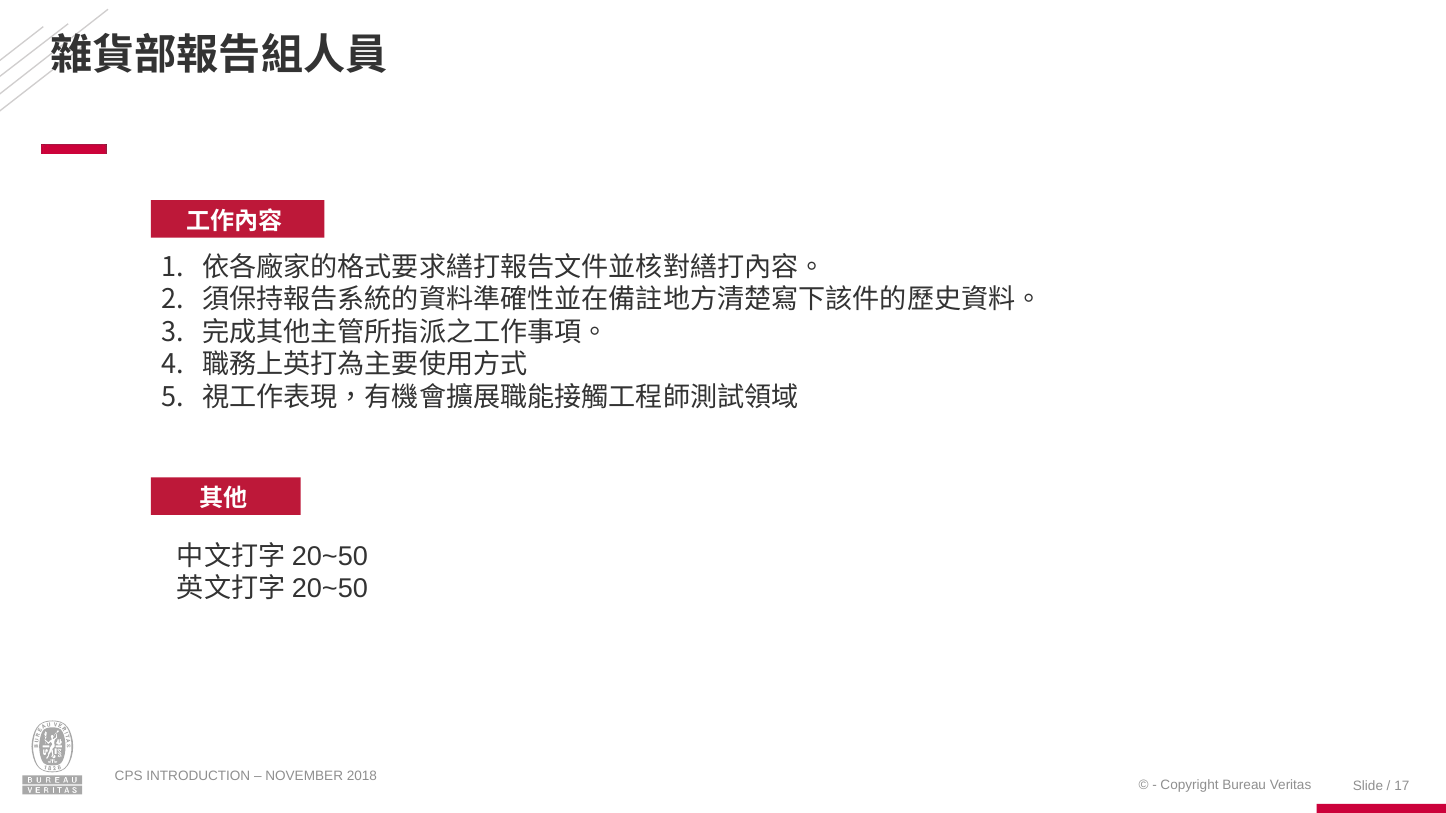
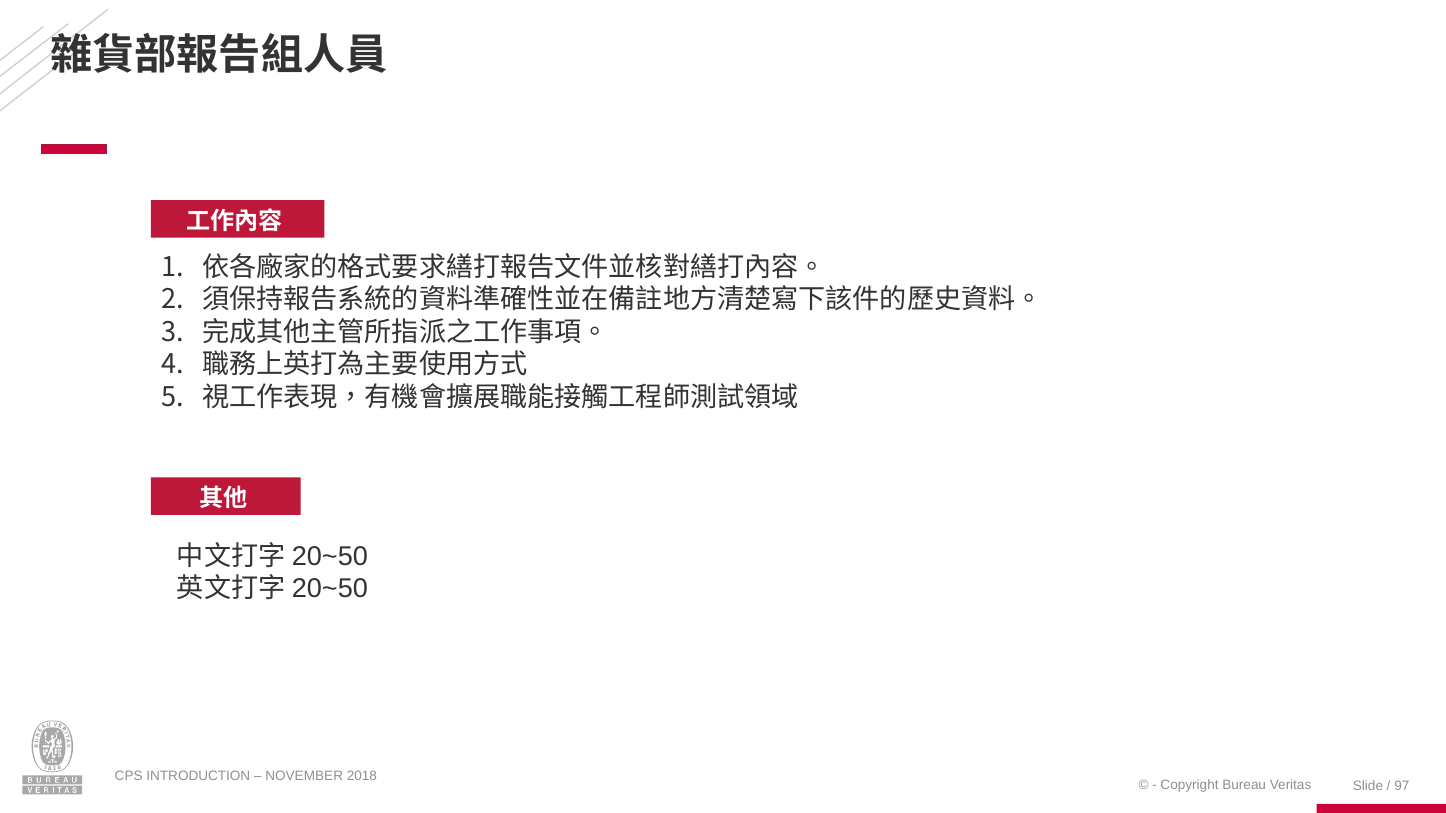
17: 17 -> 97 (1402, 786)
